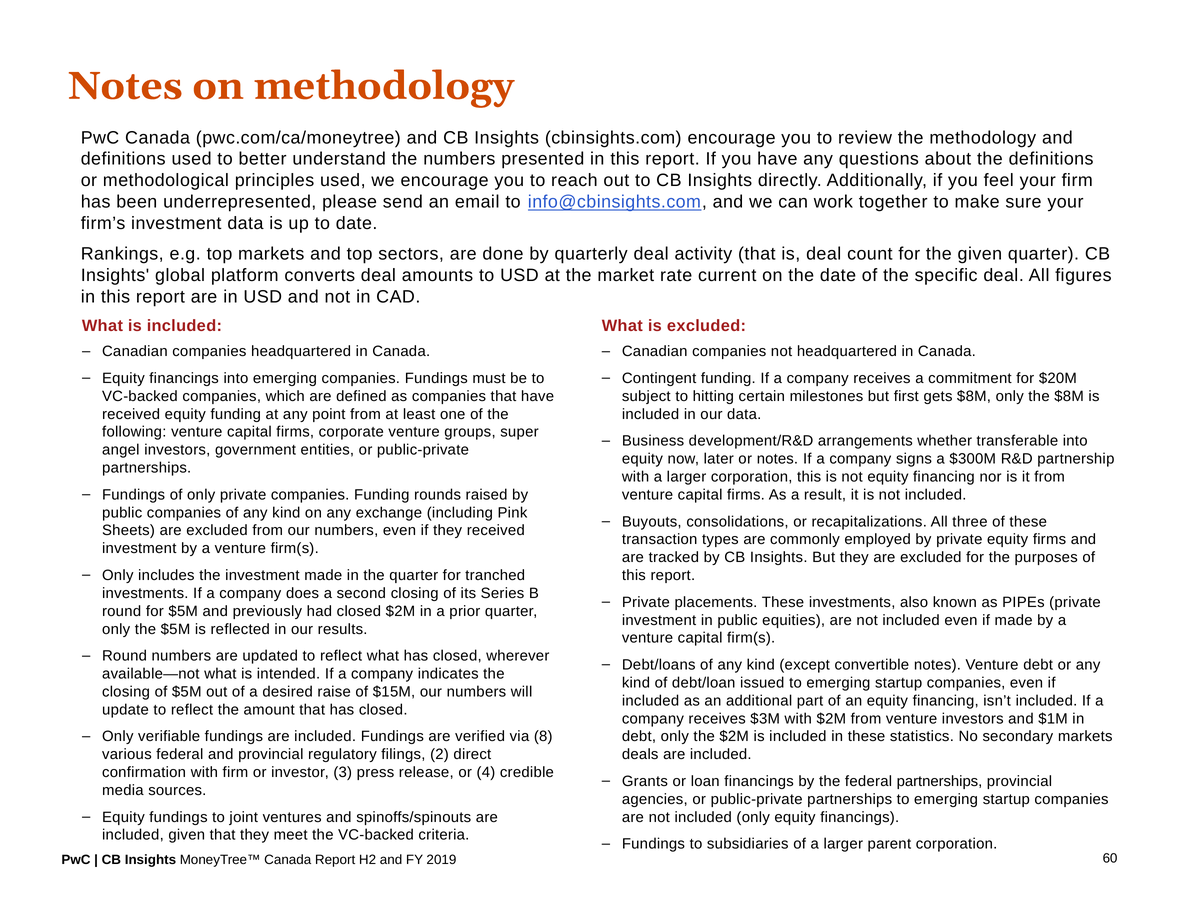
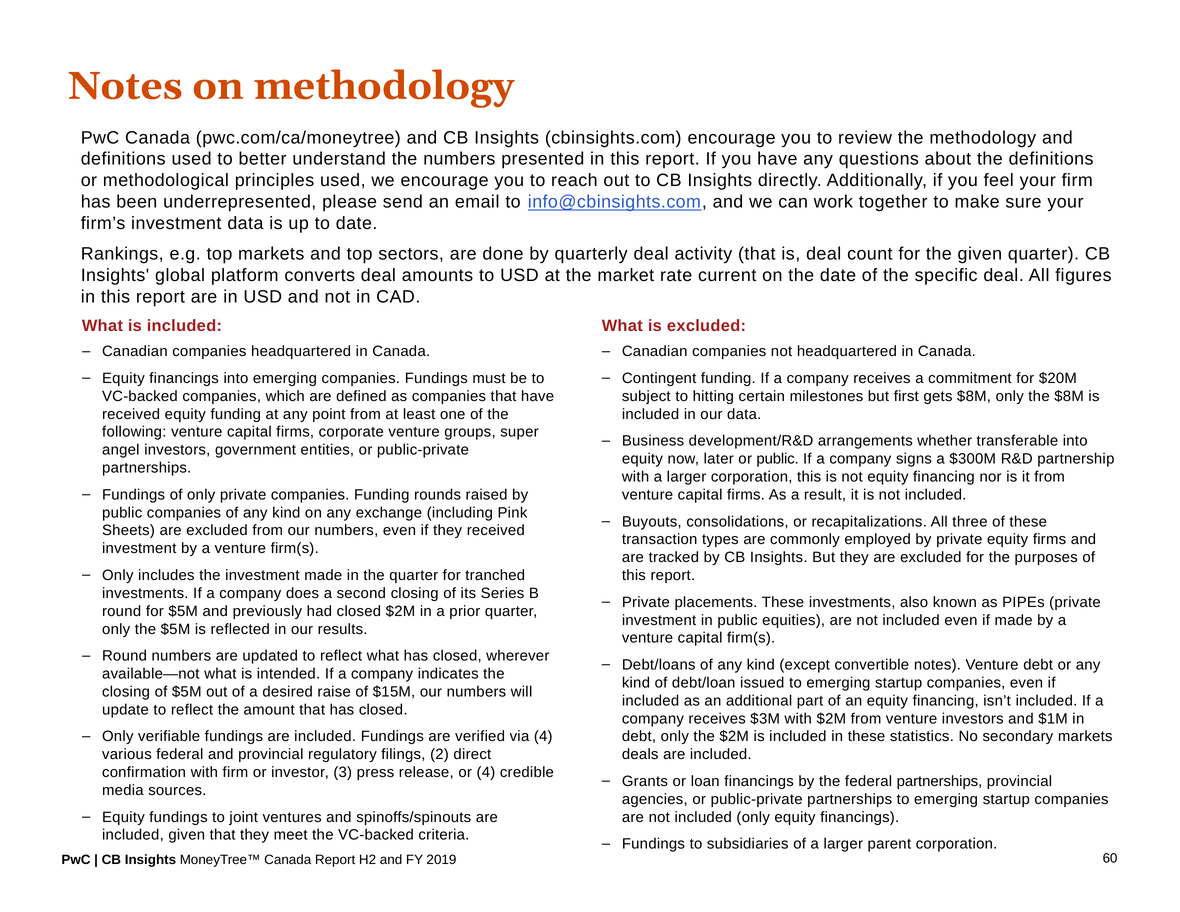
or notes: notes -> public (778, 459)
via 8: 8 -> 4 (543, 736)
